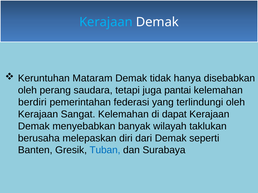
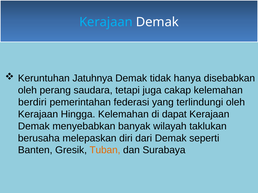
Mataram: Mataram -> Jatuhnya (93, 78)
pantai: pantai -> cakap (178, 90)
Sangat: Sangat -> Hingga (78, 114)
Tuban colour: blue -> orange (105, 150)
